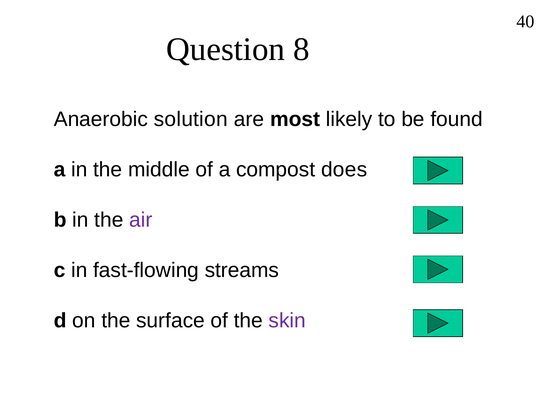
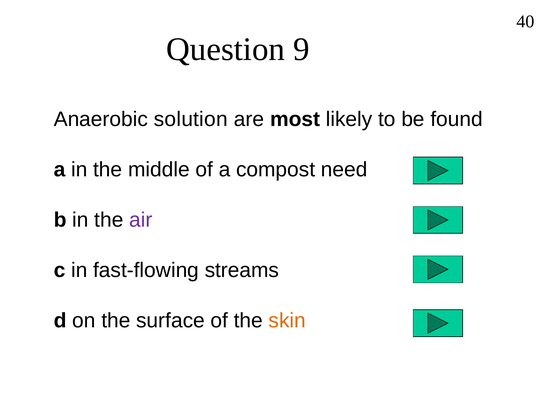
8: 8 -> 9 (301, 49)
does: does -> need (344, 170)
skin colour: purple -> orange (287, 321)
